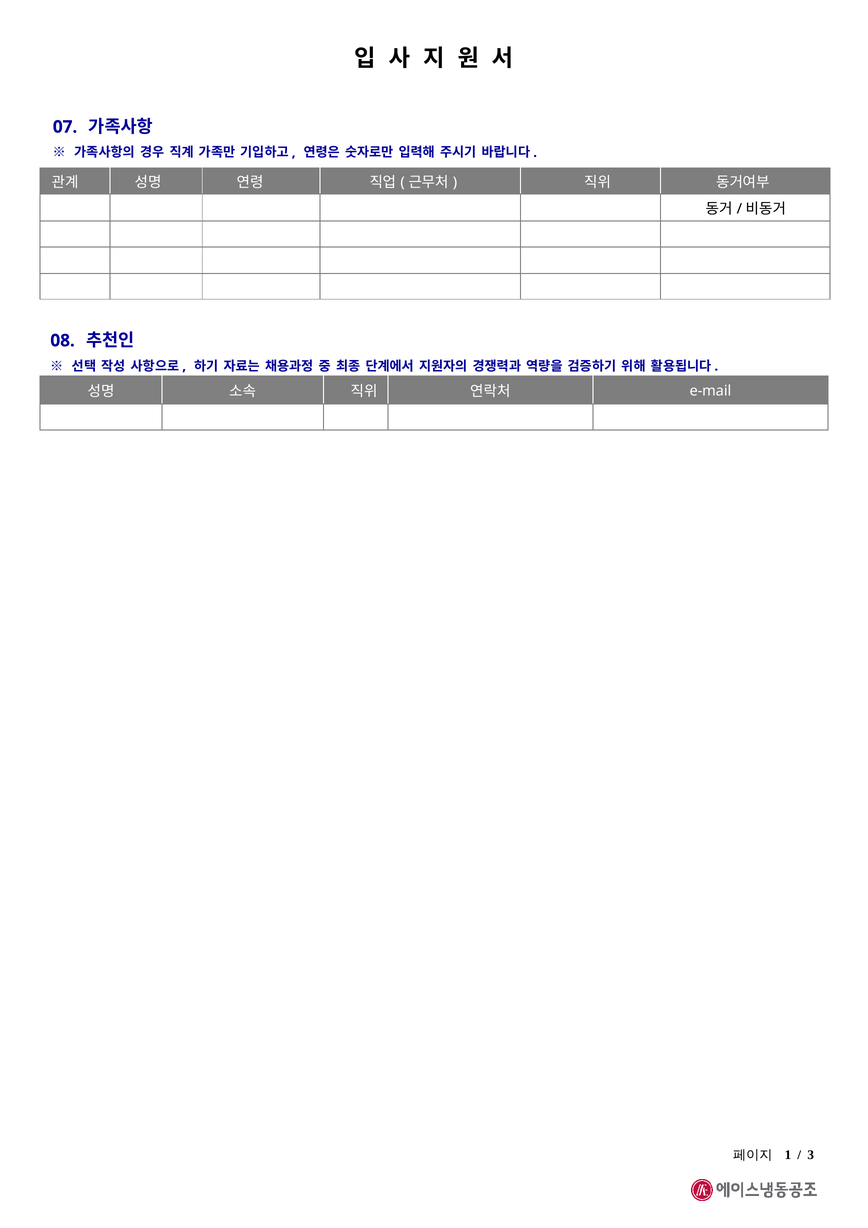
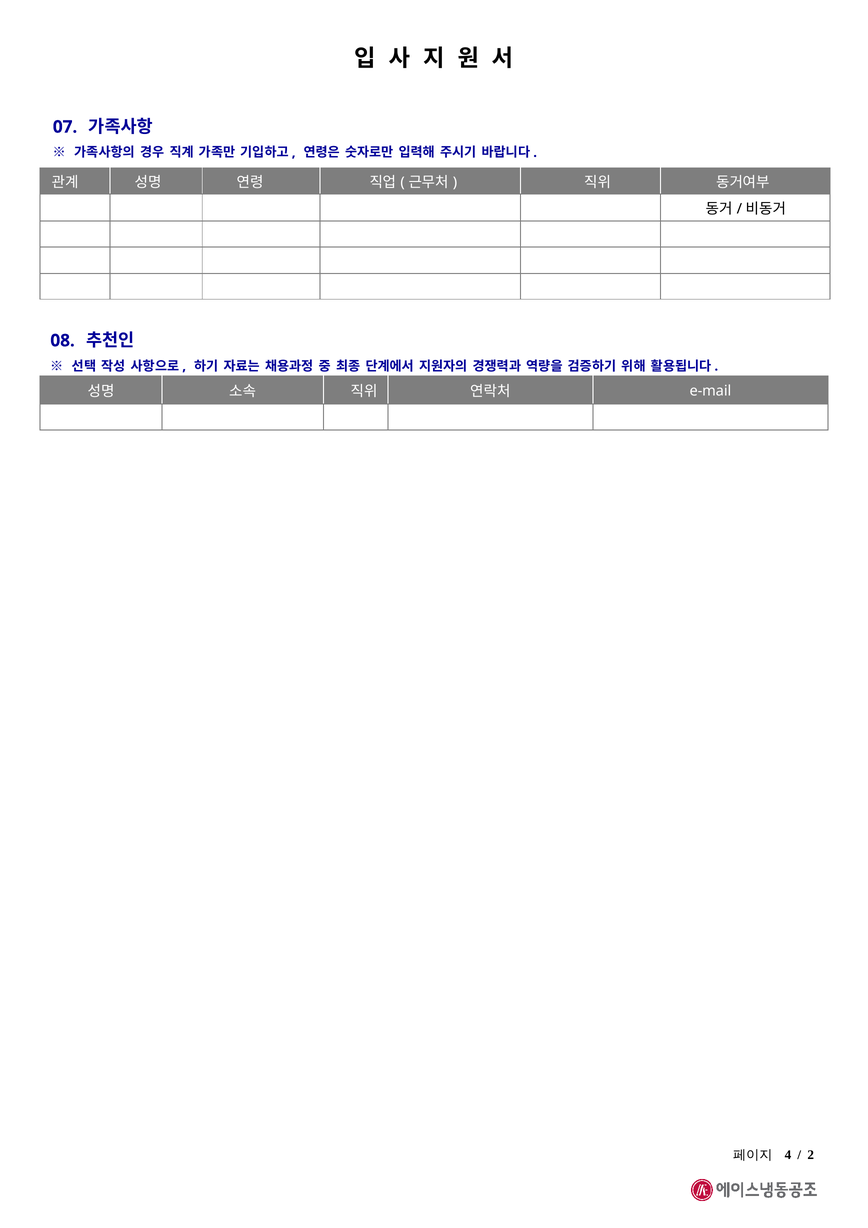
1: 1 -> 4 (788, 1155)
3: 3 -> 2 (811, 1155)
